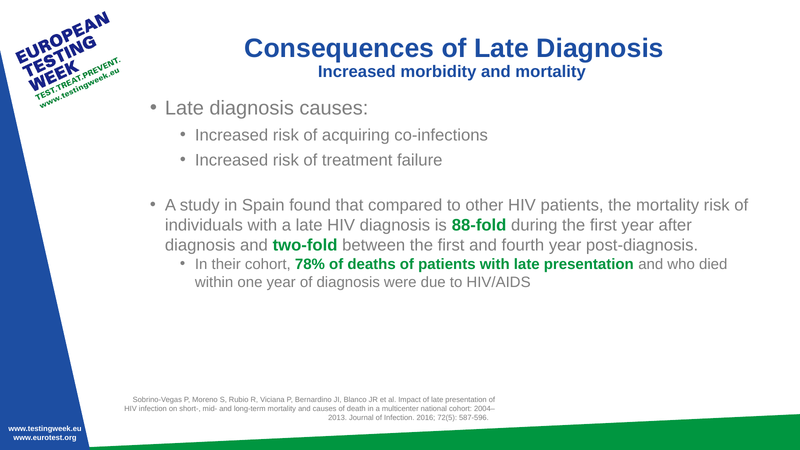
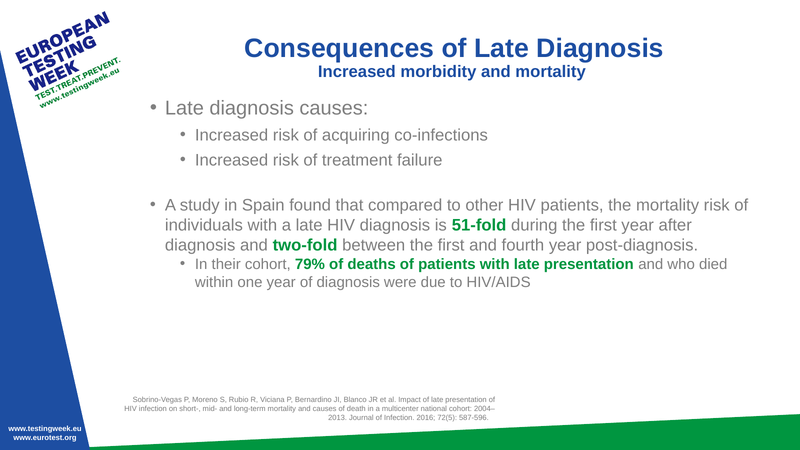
88-fold: 88-fold -> 51-fold (479, 225)
78%: 78% -> 79% (310, 264)
